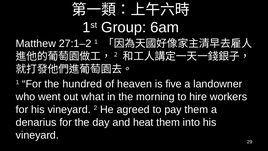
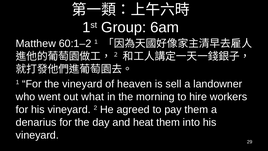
27:1–2: 27:1–2 -> 60:1–2 (75, 43)
the hundred: hundred -> vineyard (82, 84)
five: five -> sell (174, 84)
